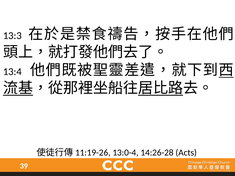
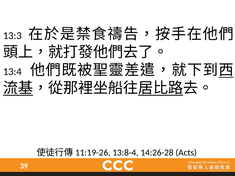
13:0-4: 13:0-4 -> 13:8-4 (126, 153)
